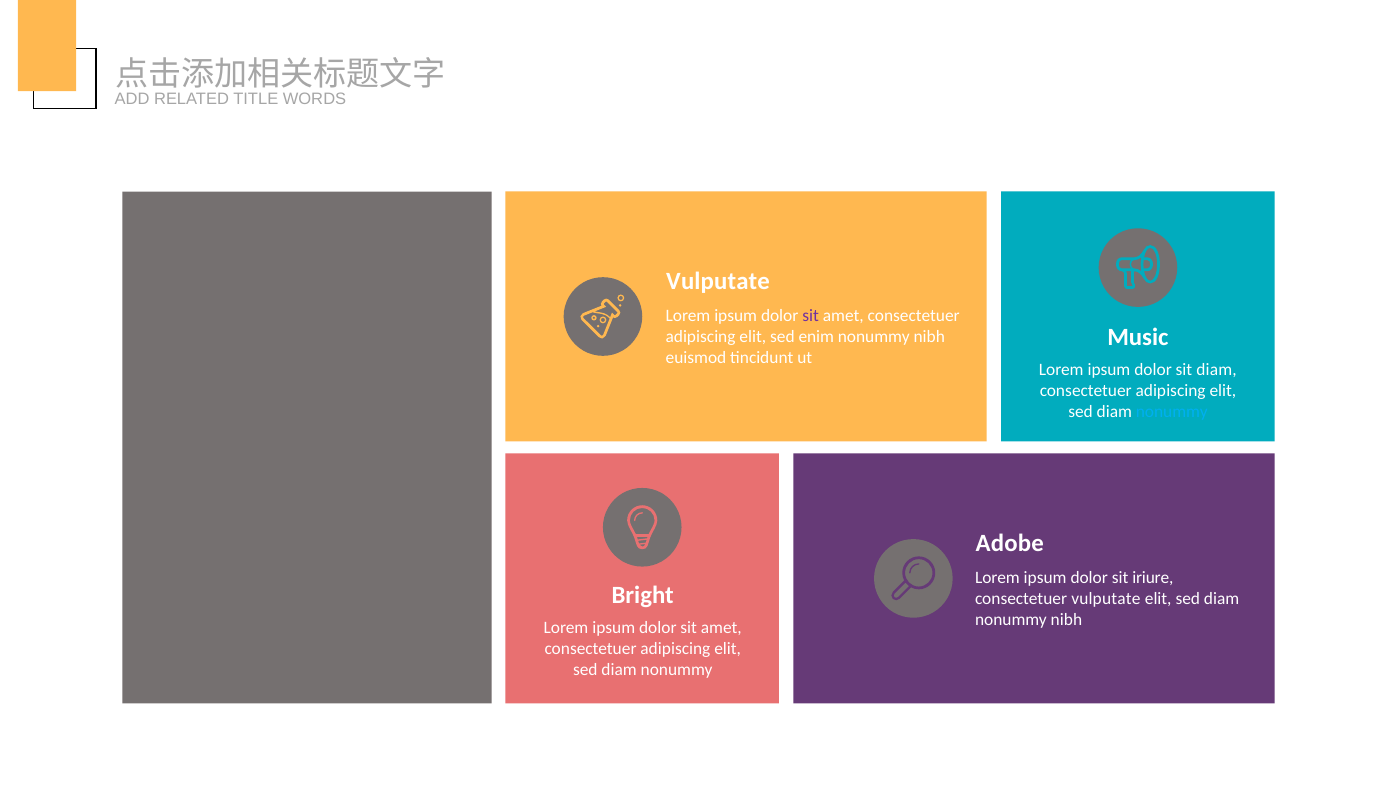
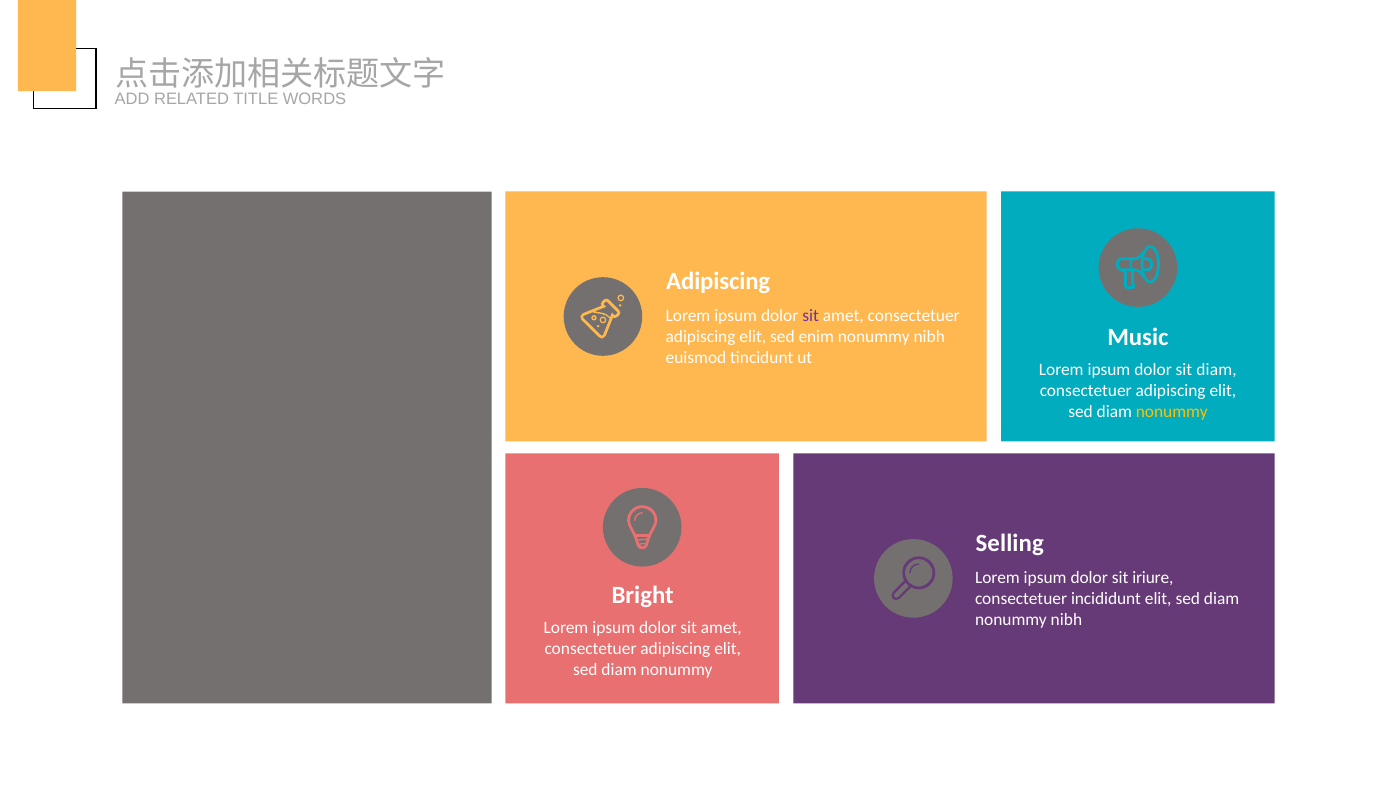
Vulputate: Vulputate -> Adipiscing (718, 281)
nonummy colour: light blue -> yellow (1172, 411)
Adobe: Adobe -> Selling (1010, 543)
consectetuer vulputate: vulputate -> incididunt (1106, 598)
